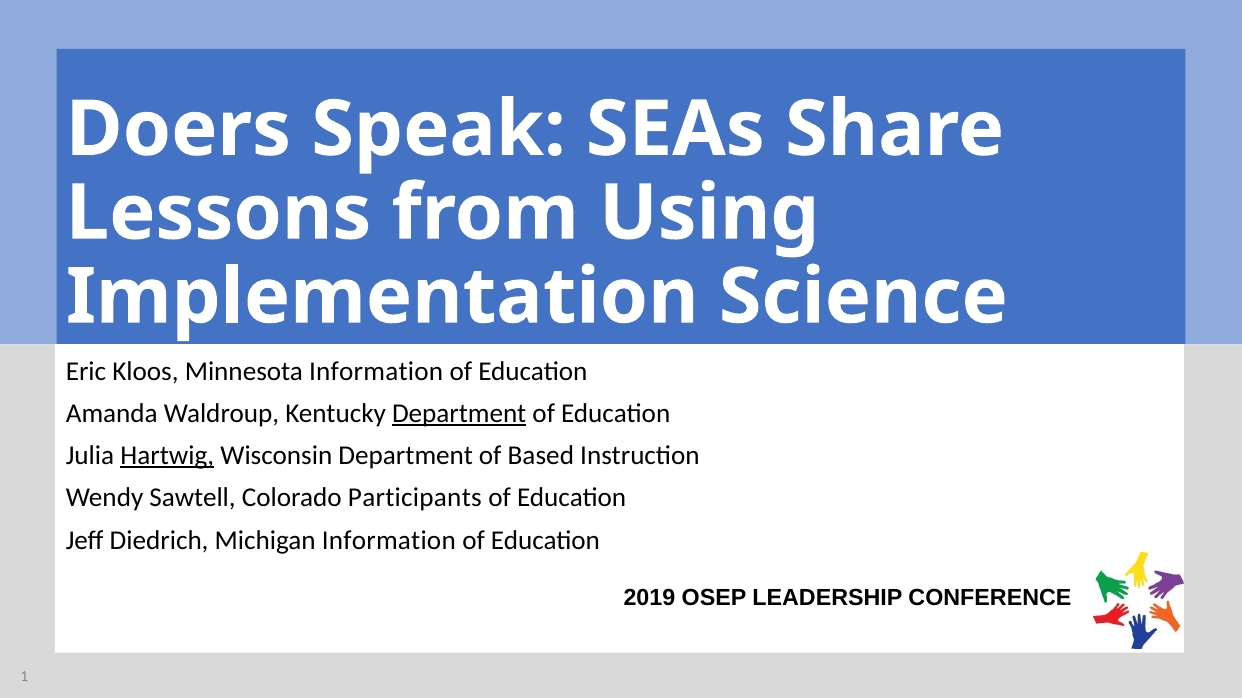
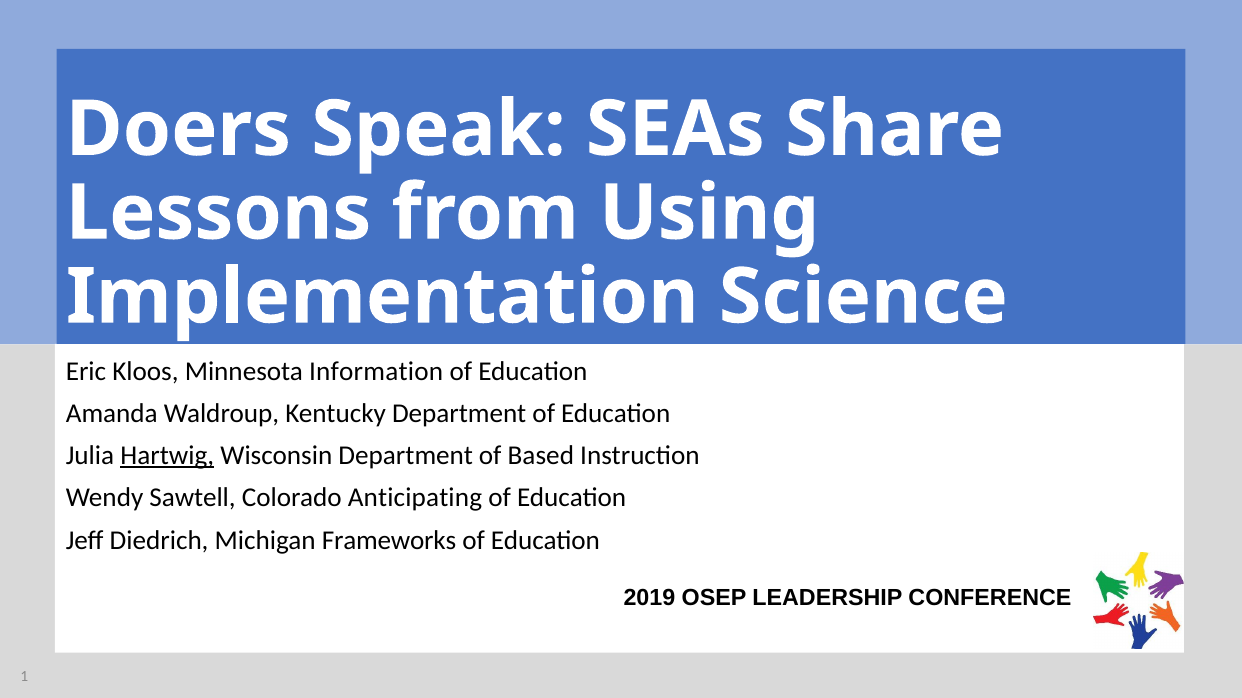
Department underline: present -> none (459, 414)
Participants: Participants -> Anticipating (415, 498)
Michigan Information: Information -> Frameworks (389, 541)
